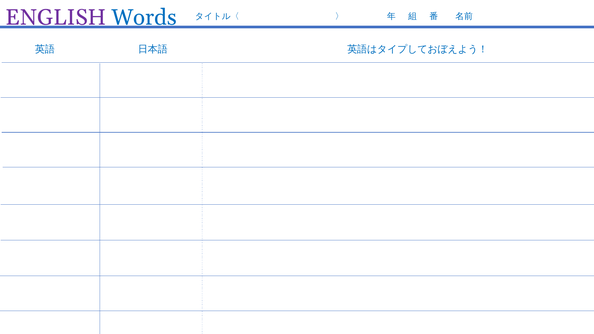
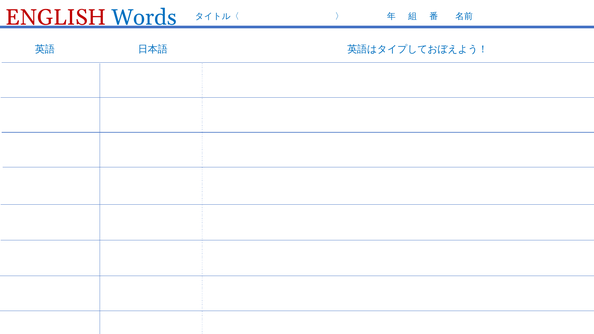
ENGLISH colour: purple -> red (56, 18)
